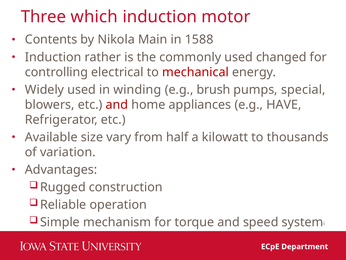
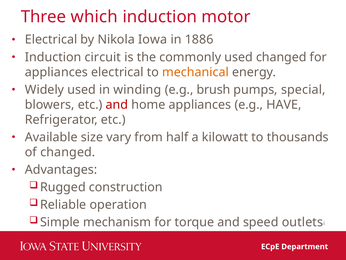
Contents: Contents -> Electrical (51, 40)
Main: Main -> Iowa (153, 40)
1588: 1588 -> 1886 (199, 40)
rather: rather -> circuit (103, 57)
controlling: controlling -> appliances (56, 72)
mechanical colour: red -> orange (196, 72)
of variation: variation -> changed (68, 152)
system: system -> outlets (302, 222)
